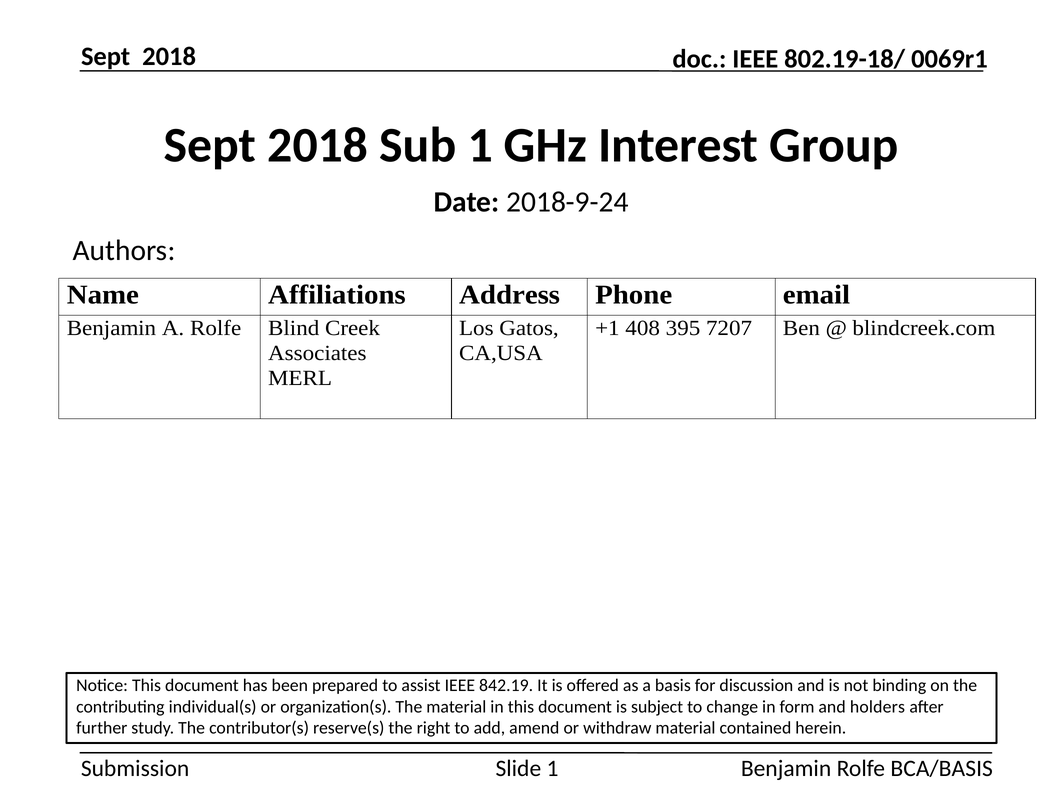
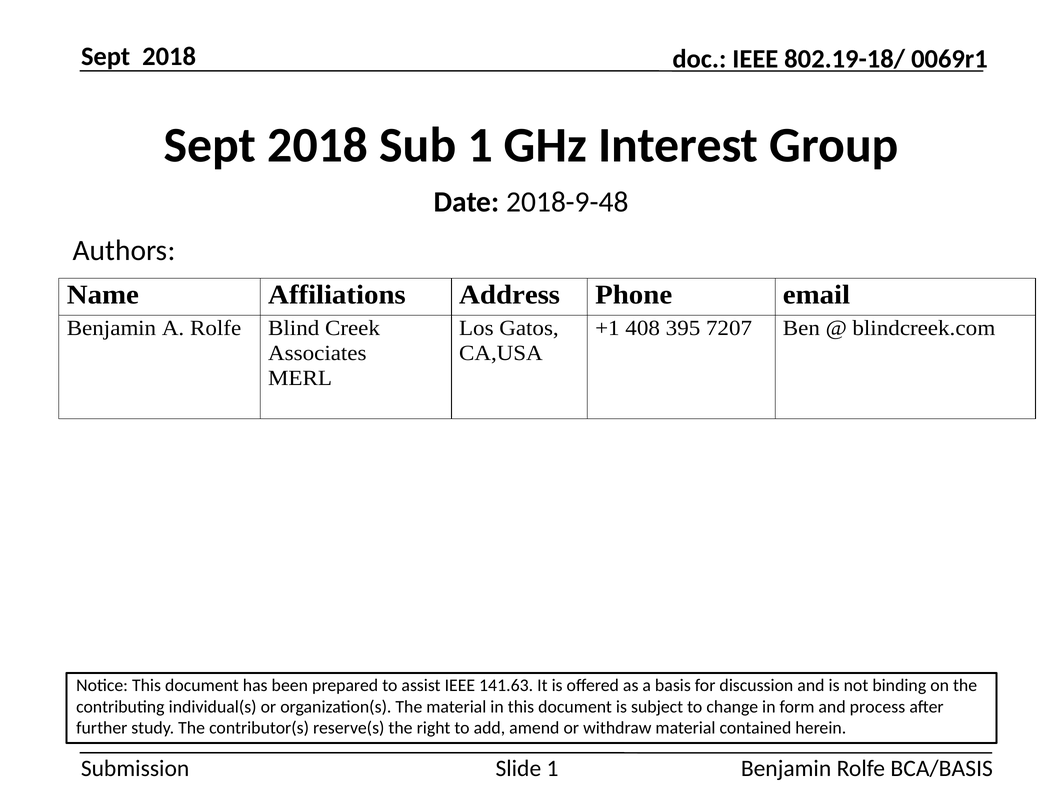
2018-9-24: 2018-9-24 -> 2018-9-48 (568, 202)
842.19: 842.19 -> 141.63 (506, 686)
holders: holders -> process (877, 707)
